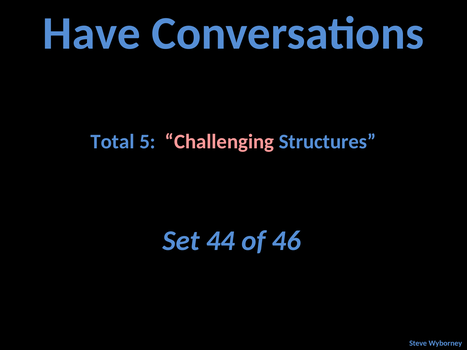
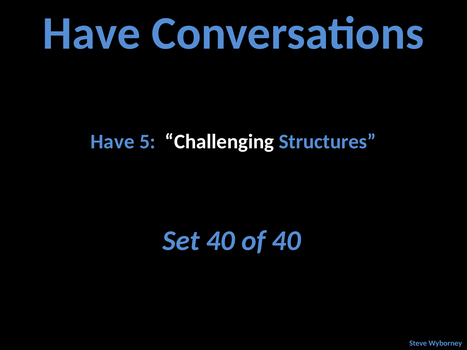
Total: Total -> Have (112, 142)
Challenging colour: pink -> white (220, 142)
Set 44: 44 -> 40 (221, 241)
of 46: 46 -> 40 (286, 241)
